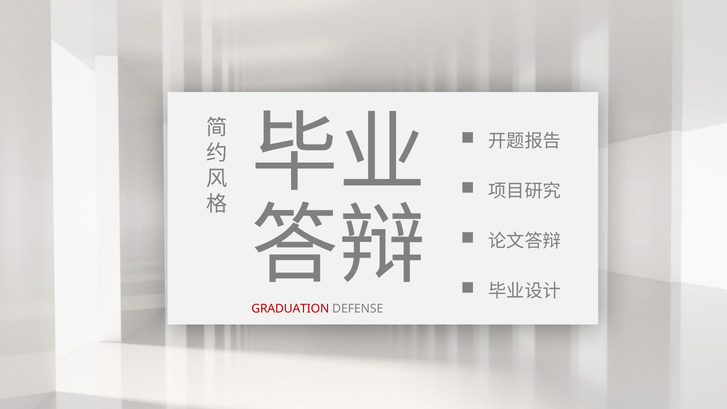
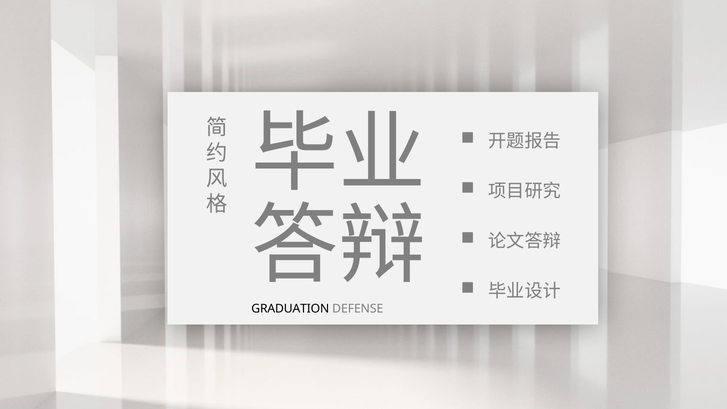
GRADUATION colour: red -> black (290, 309)
